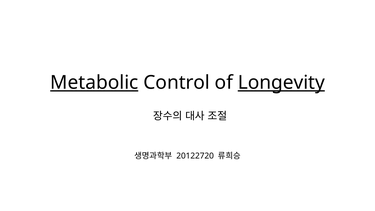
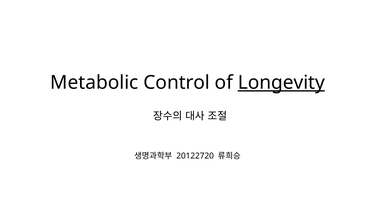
Metabolic underline: present -> none (94, 83)
